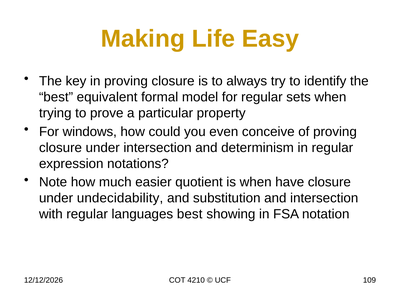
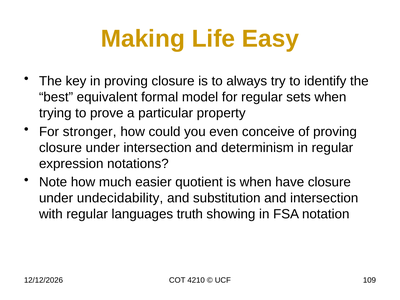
windows: windows -> stronger (90, 132)
languages best: best -> truth (190, 214)
